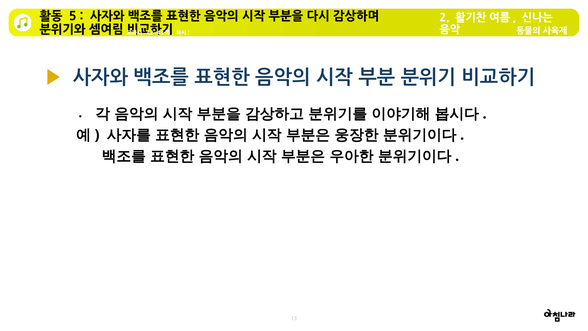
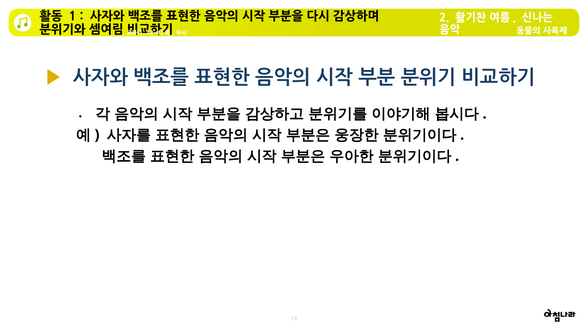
5: 5 -> 1 (73, 17)
